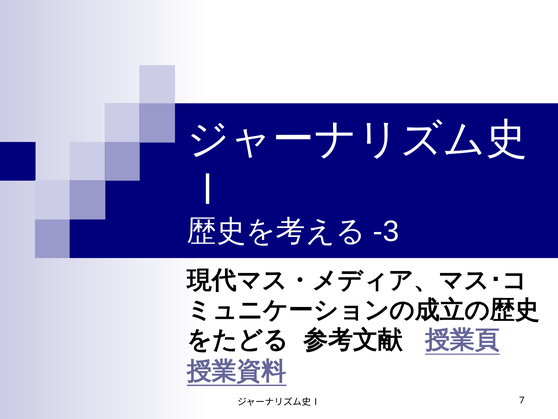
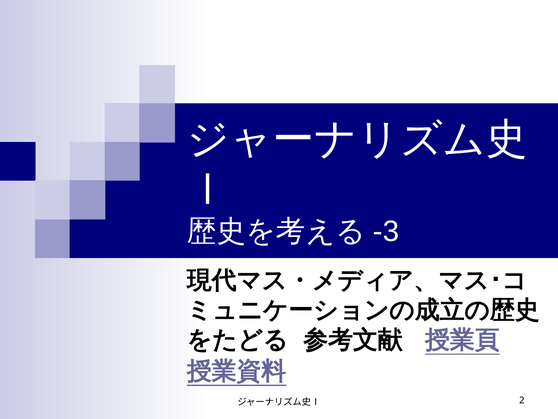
7: 7 -> 2 (522, 400)
